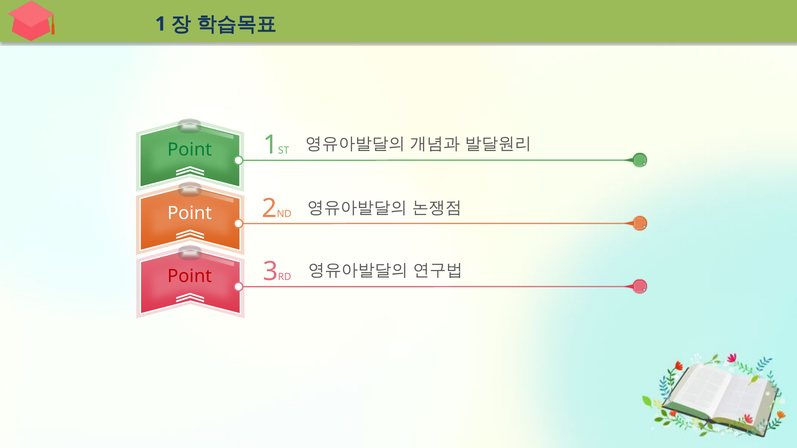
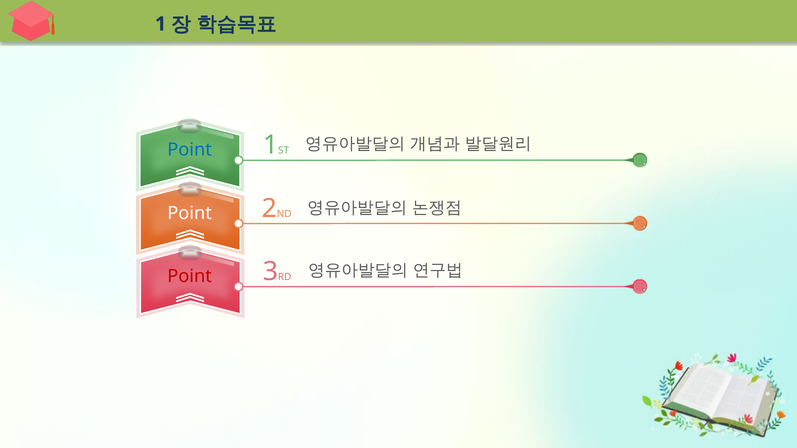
Point colour: green -> blue (190, 150)
